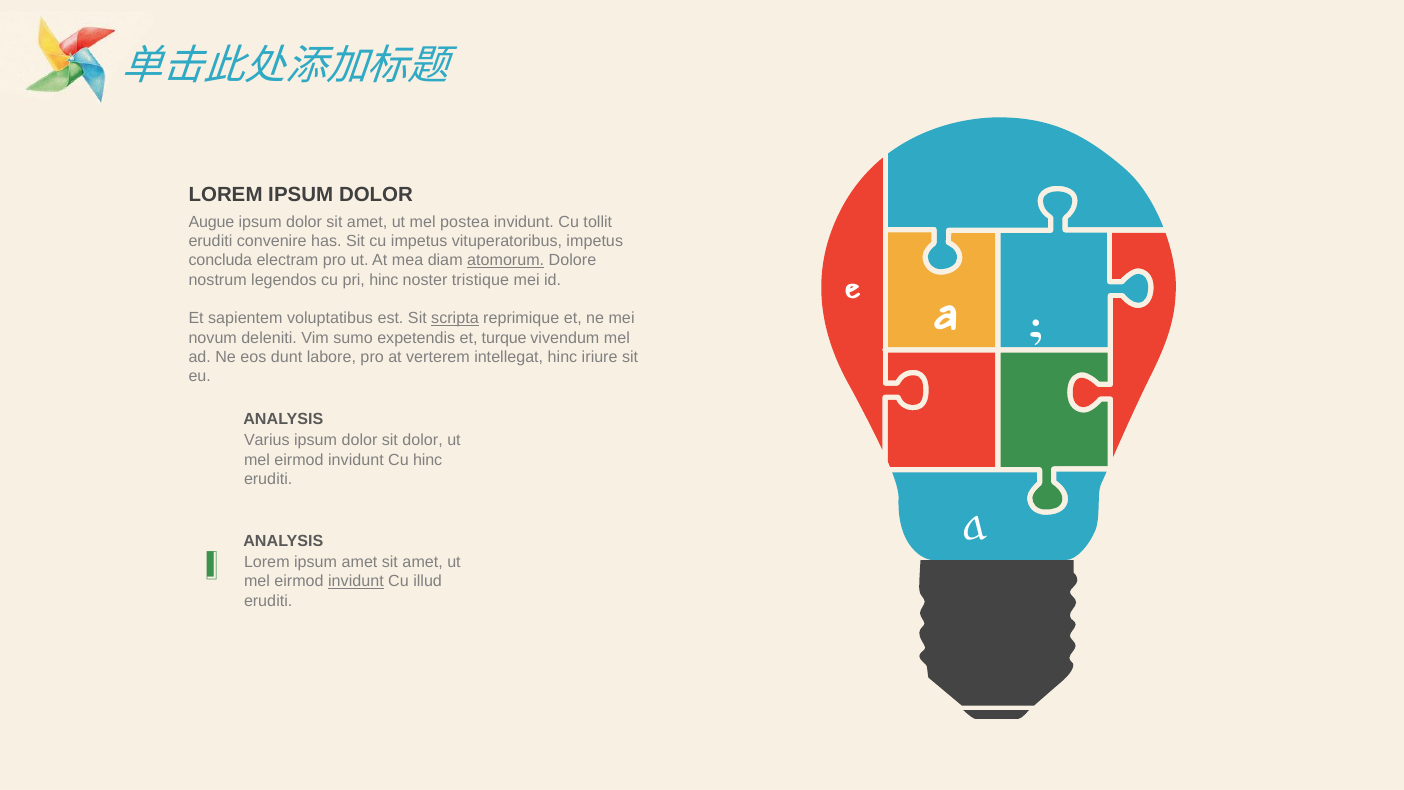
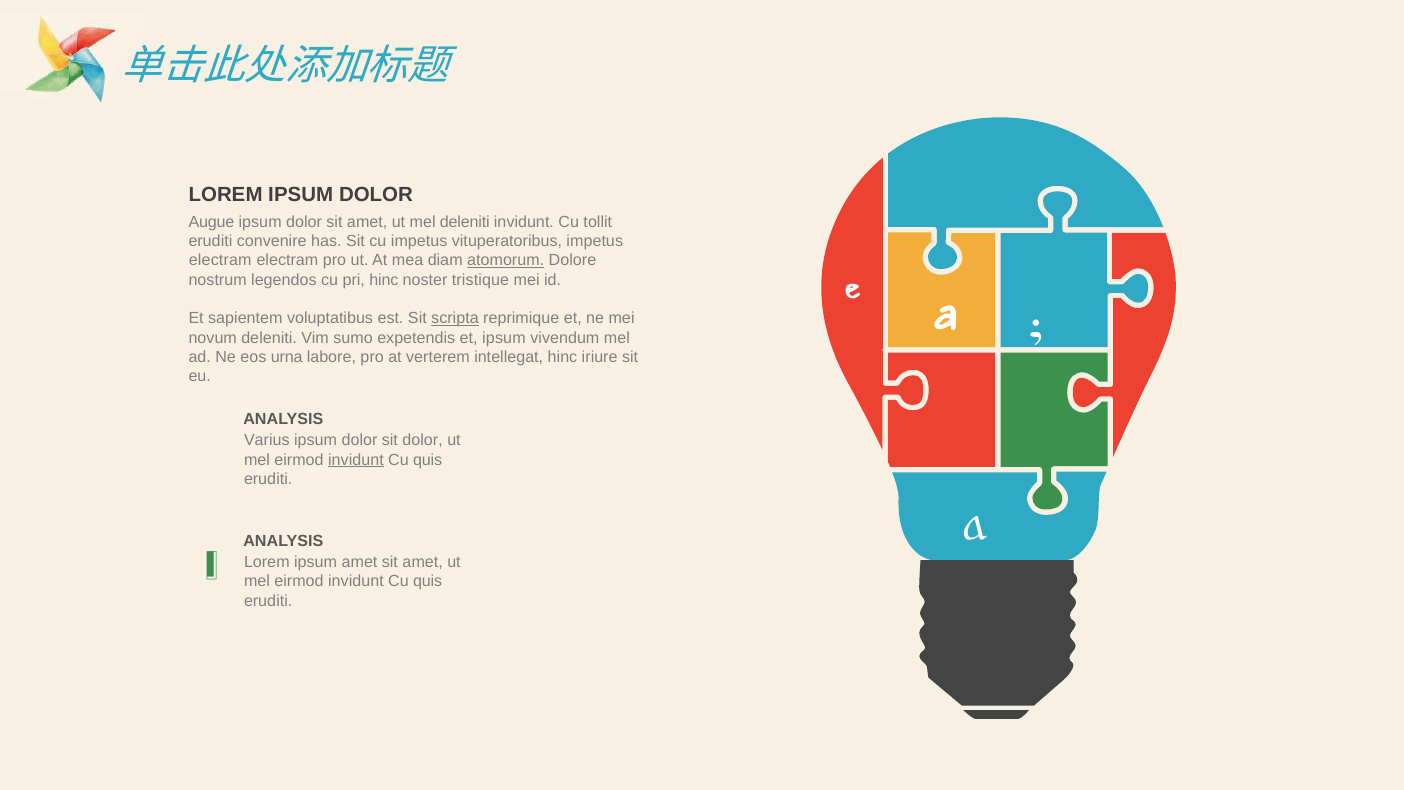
mel postea: postea -> deleniti (465, 222)
concluda: concluda -> electram (220, 261)
et turque: turque -> ipsum (504, 338)
dunt: dunt -> urna (287, 357)
invidunt underline: none -> present (356, 460)
hinc: hinc -> quis (428, 460)
invidunt underline: present -> none (356, 581)
illud: illud -> quis (428, 581)
